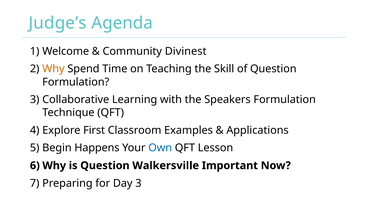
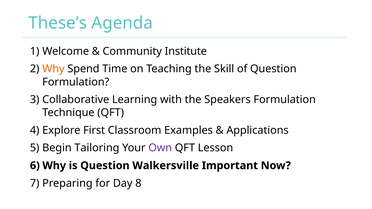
Judge’s: Judge’s -> These’s (58, 23)
Divinest: Divinest -> Institute (186, 51)
Happens: Happens -> Tailoring (97, 148)
Own colour: blue -> purple (160, 148)
Day 3: 3 -> 8 (138, 183)
